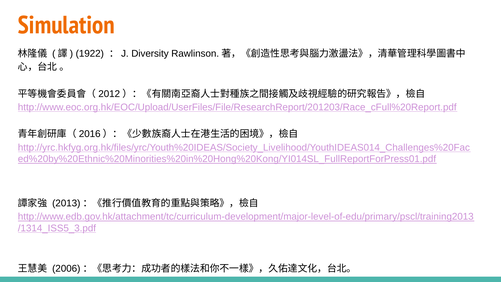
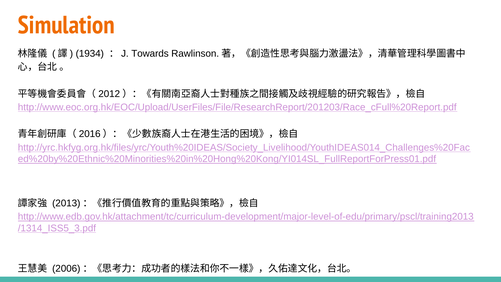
1922: 1922 -> 1934 (90, 53)
Diversity: Diversity -> Towards (150, 53)
